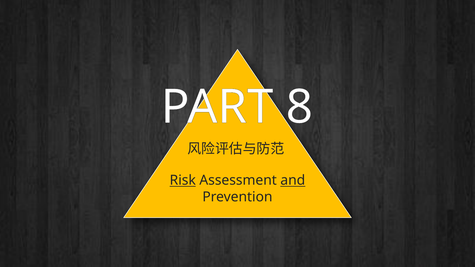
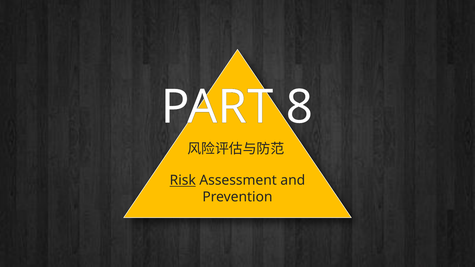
and underline: present -> none (293, 180)
